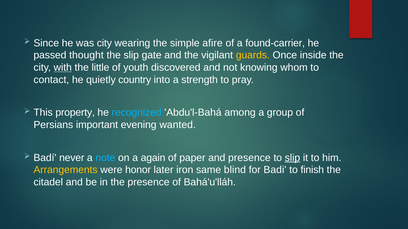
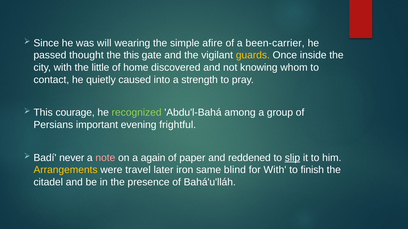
was city: city -> will (104, 43)
found-carrier: found-carrier -> been-carrier (275, 43)
the slip: slip -> this (131, 55)
with underline: present -> none (63, 68)
youth: youth -> home (136, 68)
country: country -> caused (135, 80)
property: property -> courage (75, 113)
recognized colour: light blue -> light green (137, 113)
wanted: wanted -> frightful (178, 125)
note colour: light blue -> pink (105, 158)
and presence: presence -> reddened (249, 158)
honor: honor -> travel (138, 170)
for Badi: Badi -> With (275, 170)
